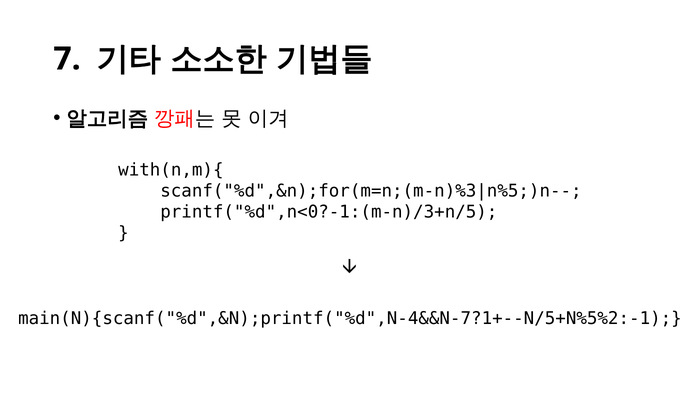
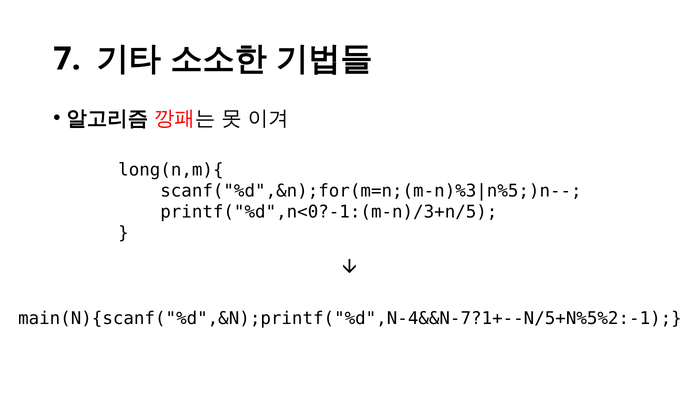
with(n,m){: with(n,m){ -> long(n,m){ (171, 170)
